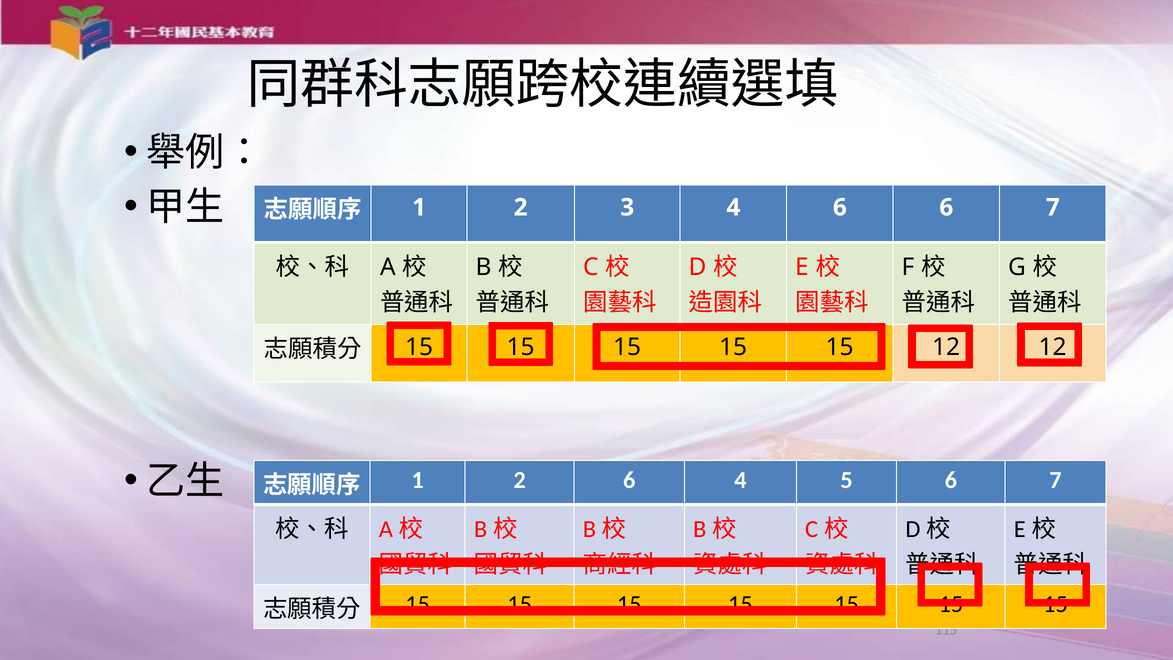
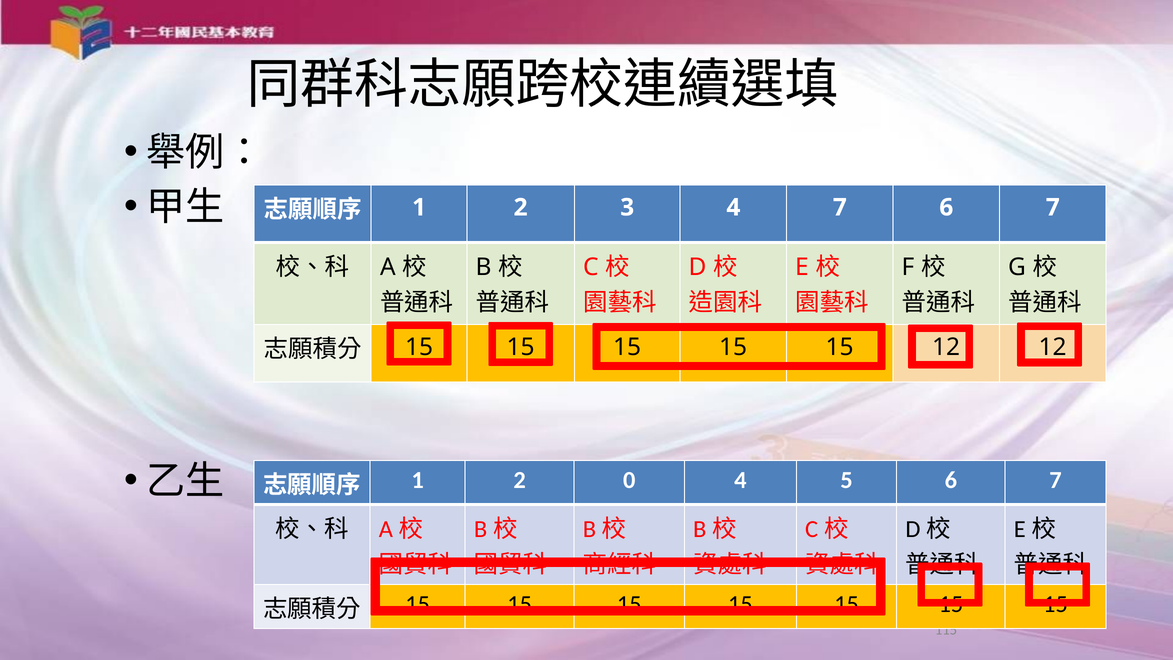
4 6: 6 -> 7 (840, 207)
2 6: 6 -> 0 (629, 480)
